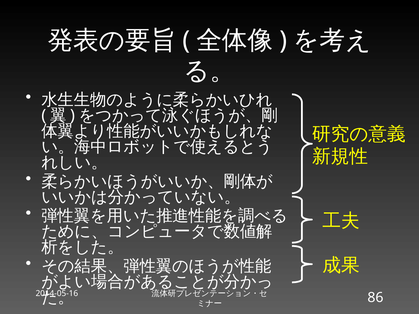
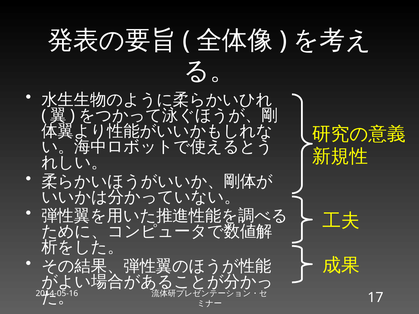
86: 86 -> 17 (375, 298)
